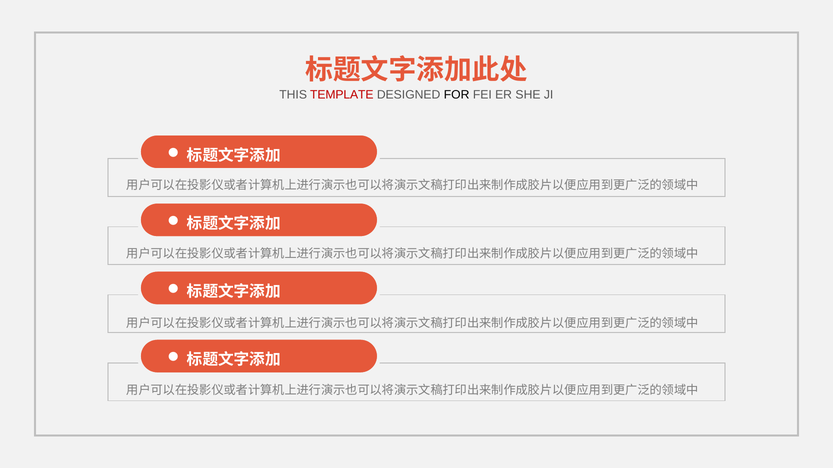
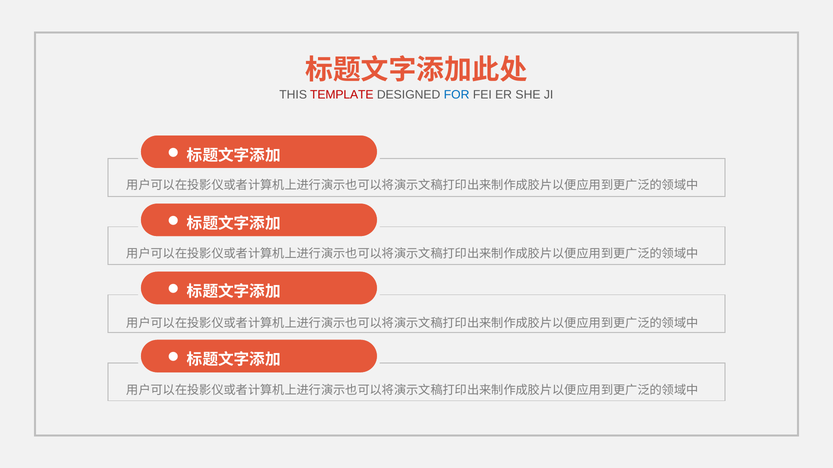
FOR colour: black -> blue (457, 95)
